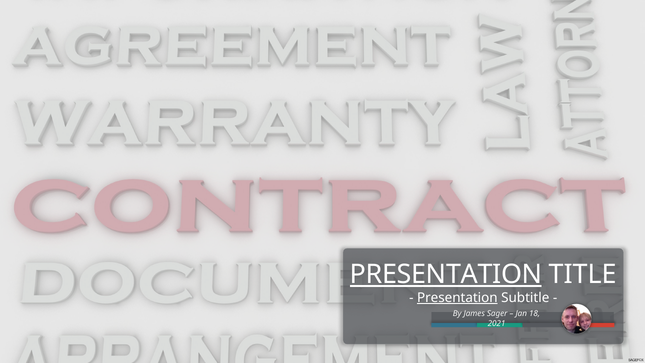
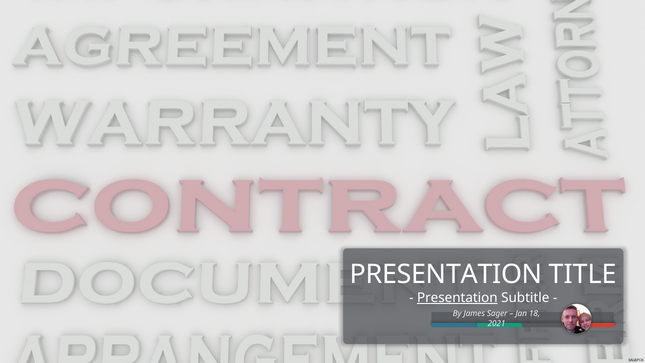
PRESENTATION underline: present -> none (446, 274)
